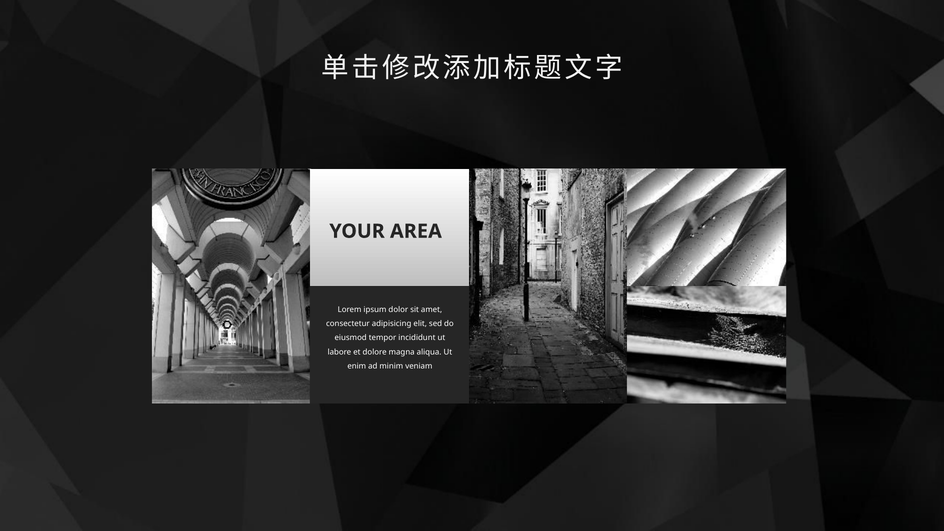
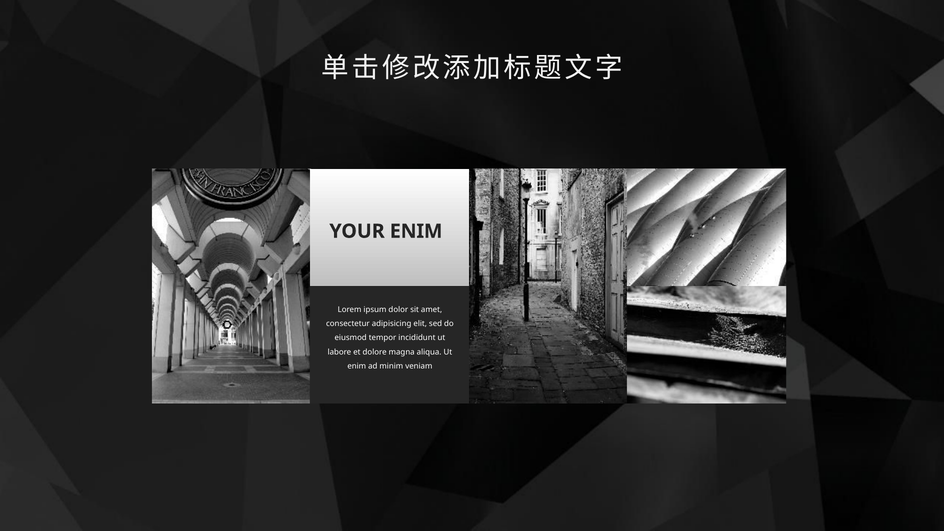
YOUR AREA: AREA -> ENIM (416, 231)
